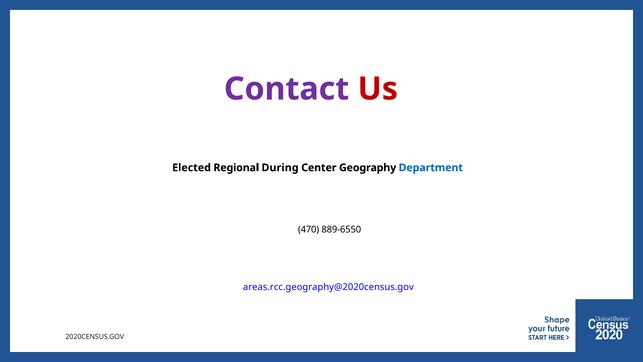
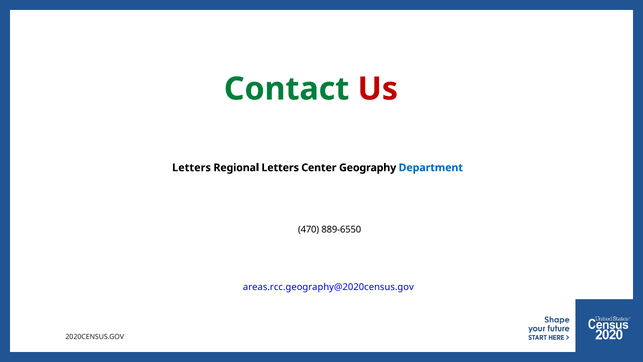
Contact colour: purple -> green (287, 89)
Elected: Elected -> Letters (192, 168)
Regional During: During -> Letters (280, 168)
